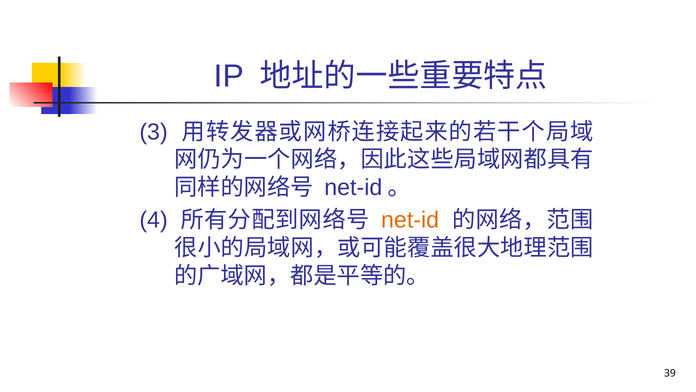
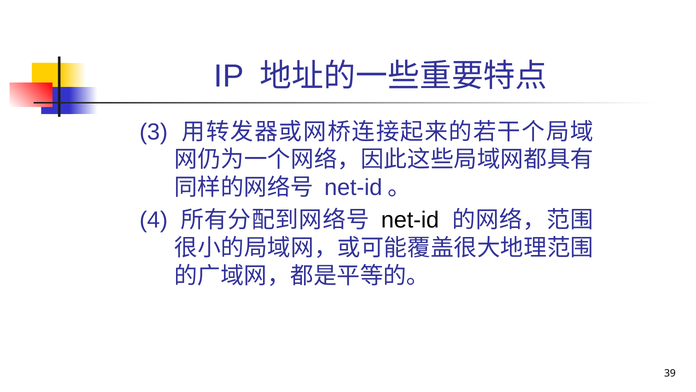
net-id colour: orange -> black (410, 220)
